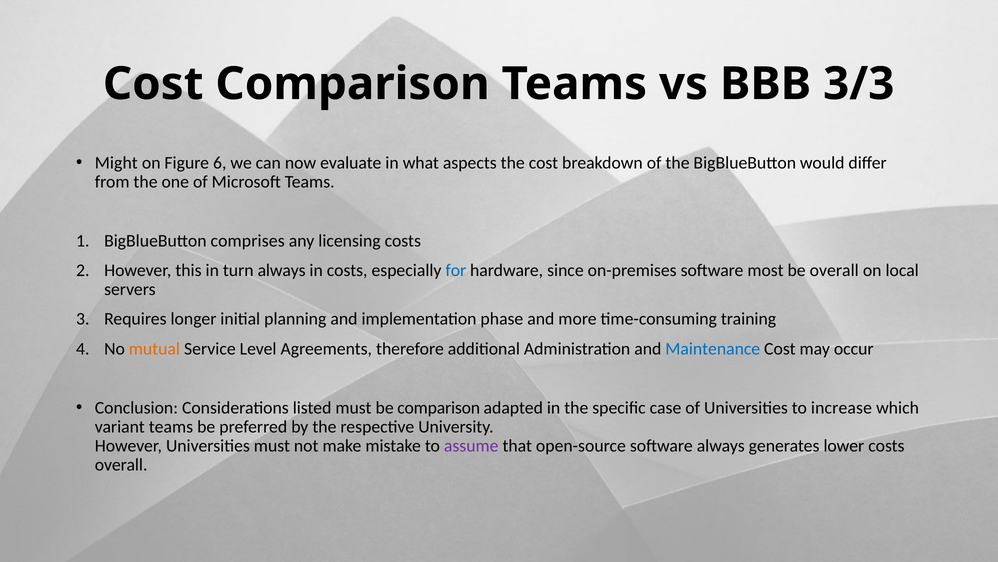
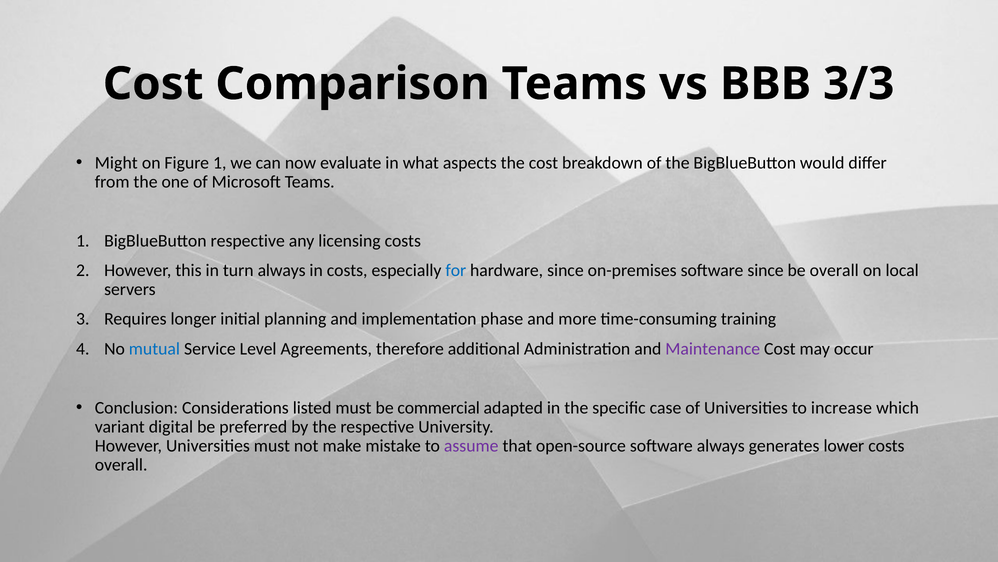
Figure 6: 6 -> 1 (220, 163)
BigBlueButton comprises: comprises -> respective (248, 241)
software most: most -> since (766, 270)
mutual colour: orange -> blue (154, 348)
Maintenance colour: blue -> purple (713, 348)
be comparison: comparison -> commercial (439, 407)
variant teams: teams -> digital (171, 426)
